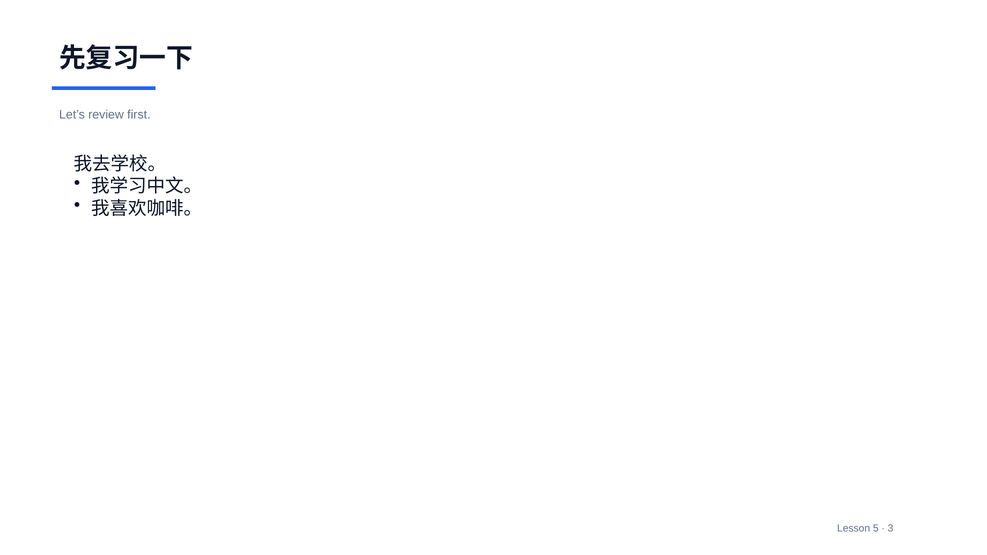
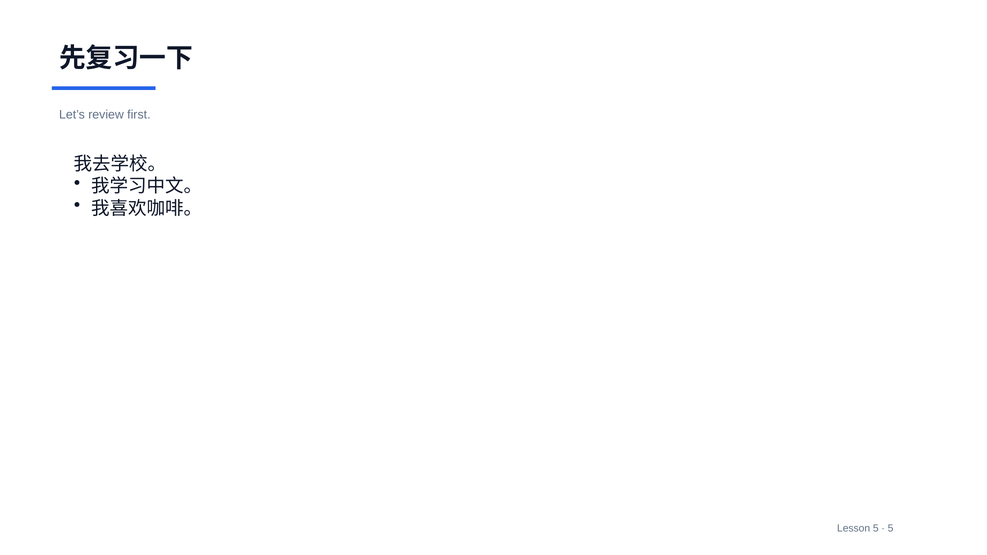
3: 3 -> 5 (891, 529)
